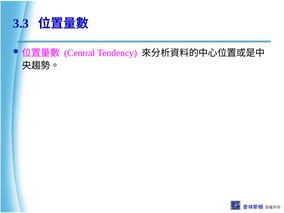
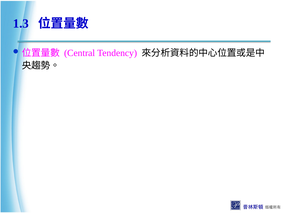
3.3: 3.3 -> 1.3 (21, 24)
